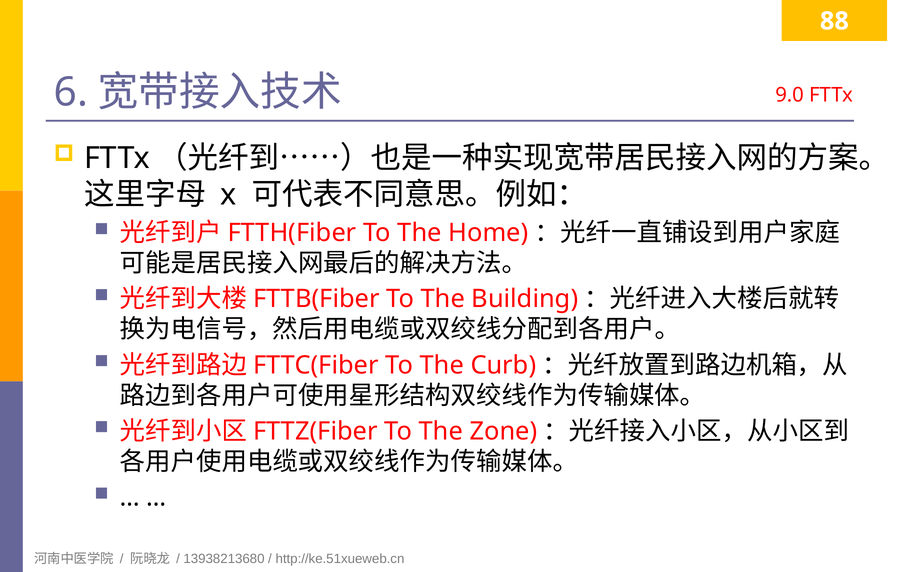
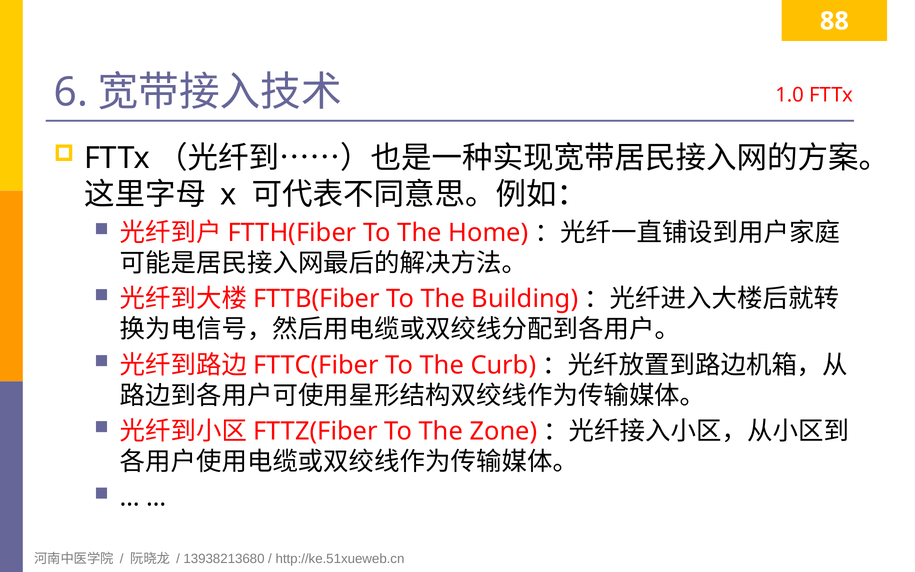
9.0: 9.0 -> 1.0 (790, 95)
